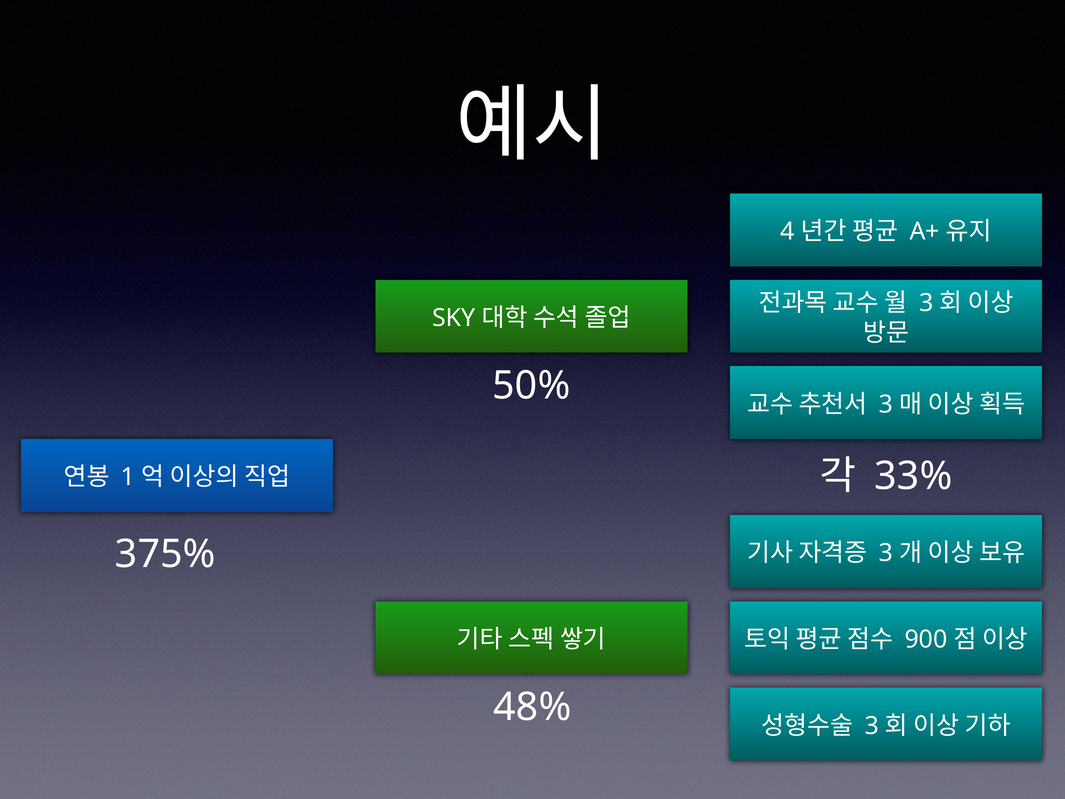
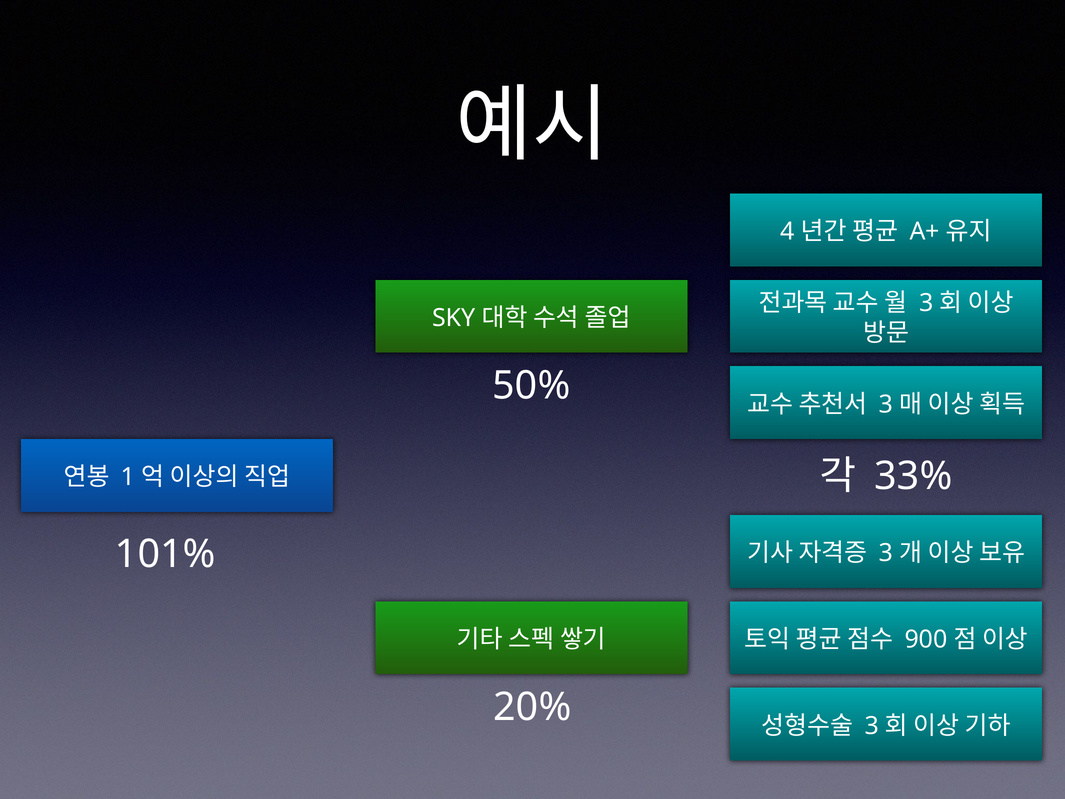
375%: 375% -> 101% (165, 554)
48%: 48% -> 20% (532, 707)
